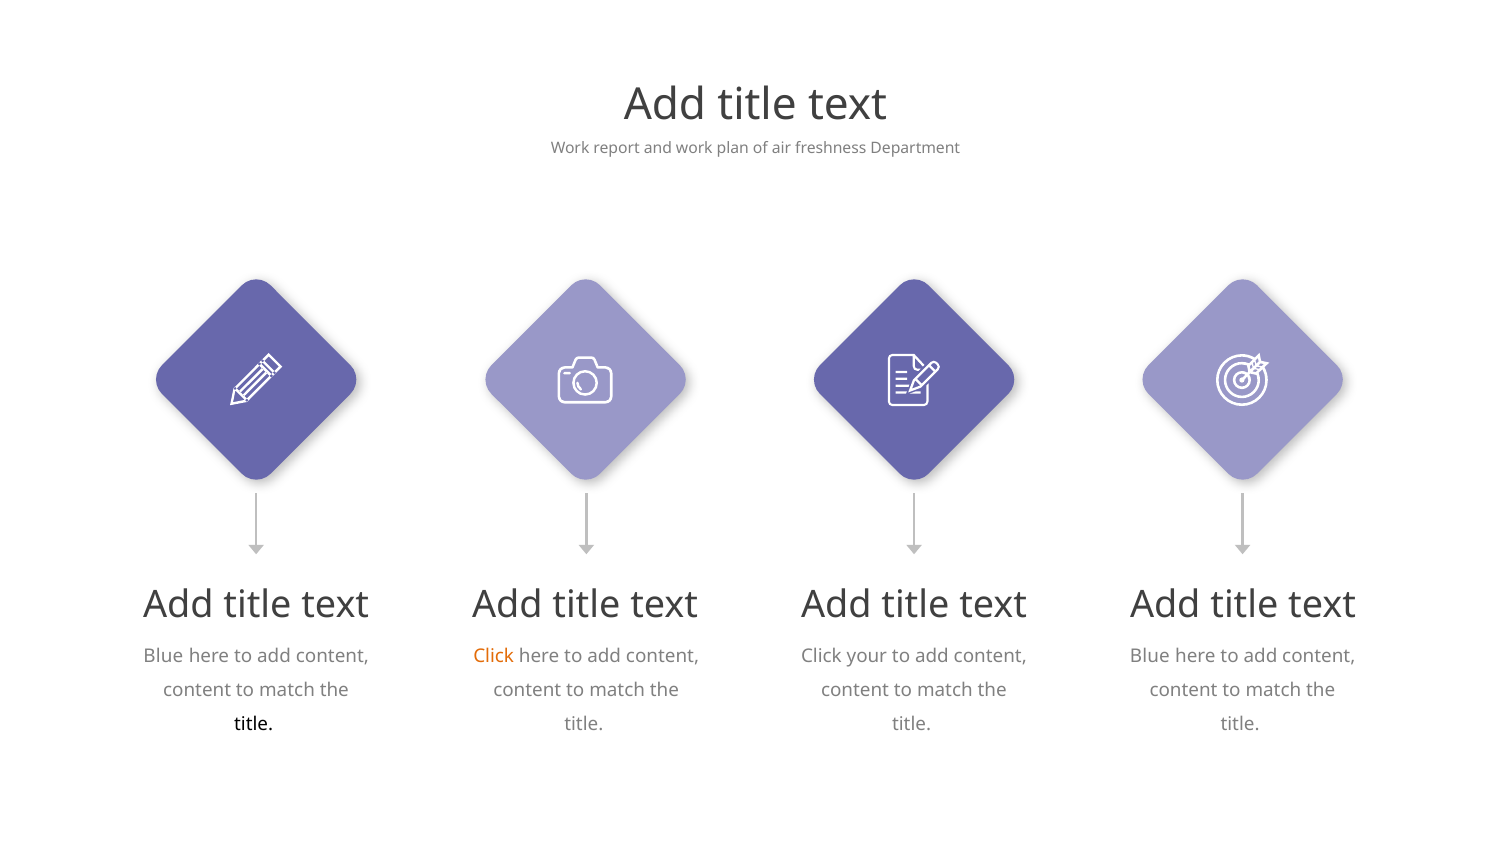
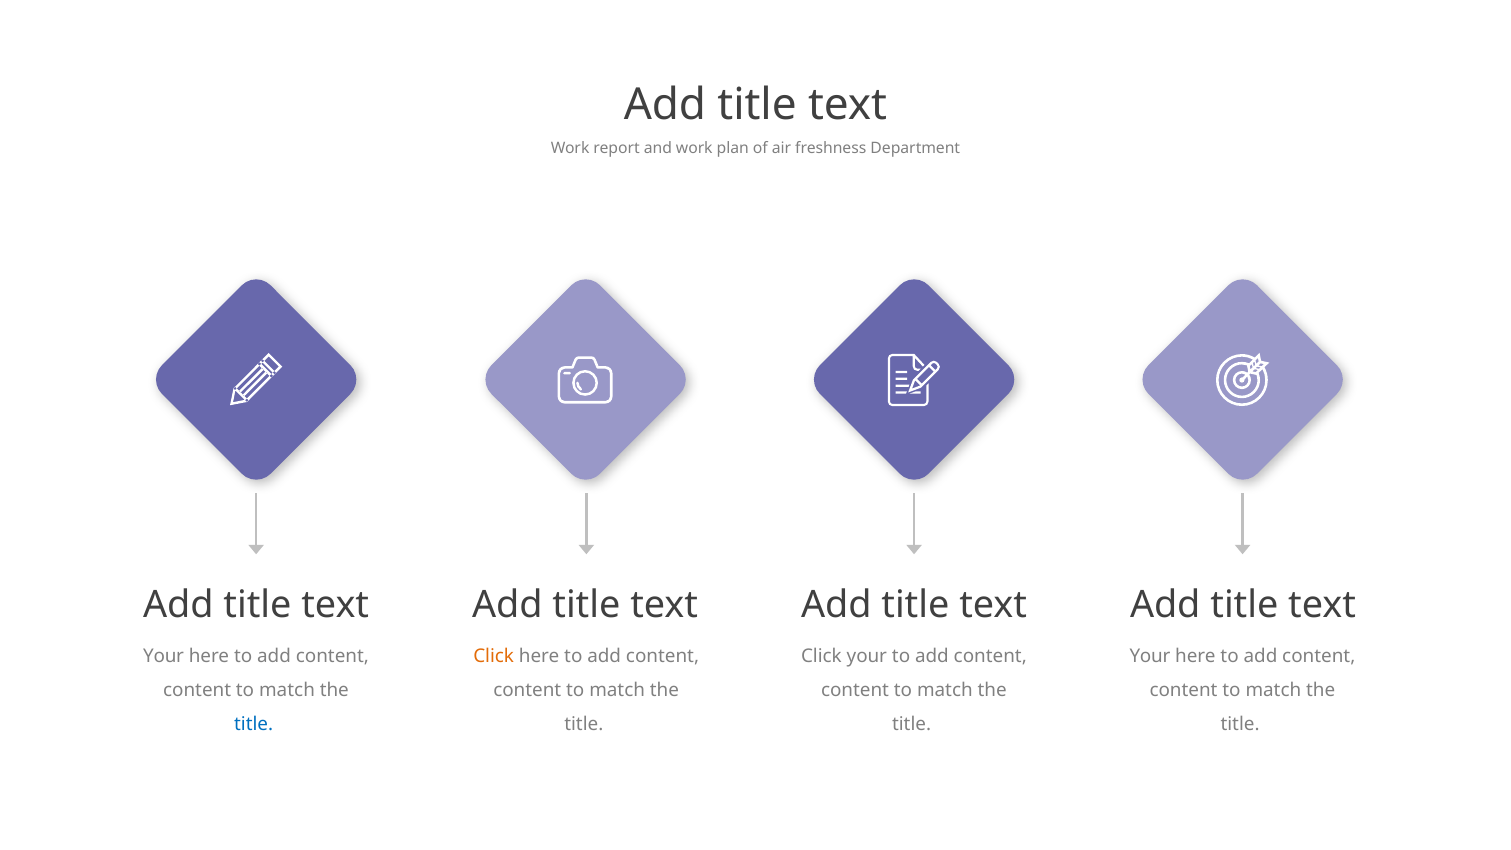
Blue: Blue -> Your (164, 657)
Blue: Blue -> Your (1150, 657)
title colour: black -> blue (254, 725)
